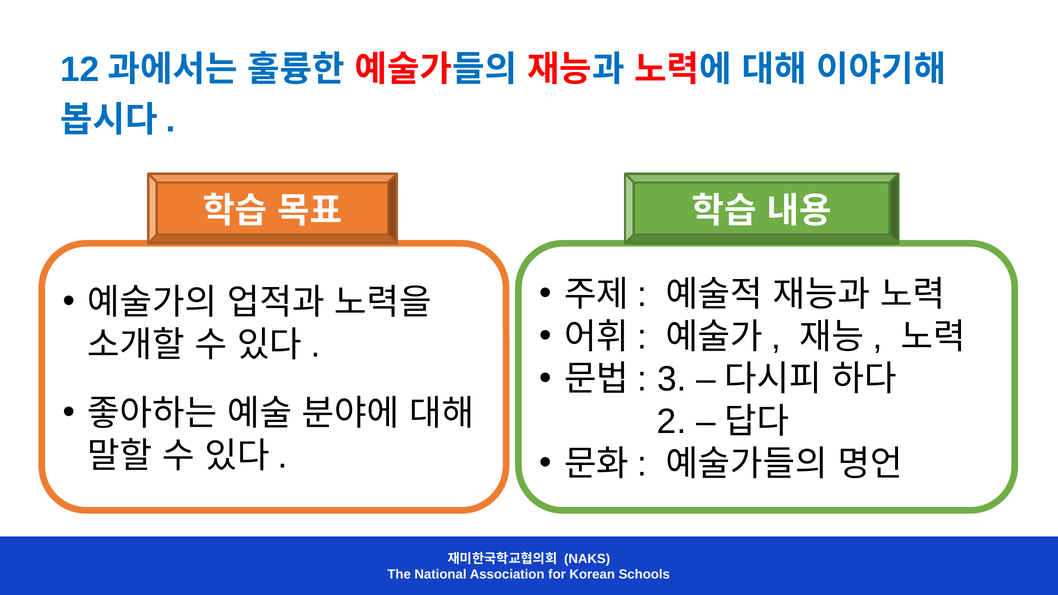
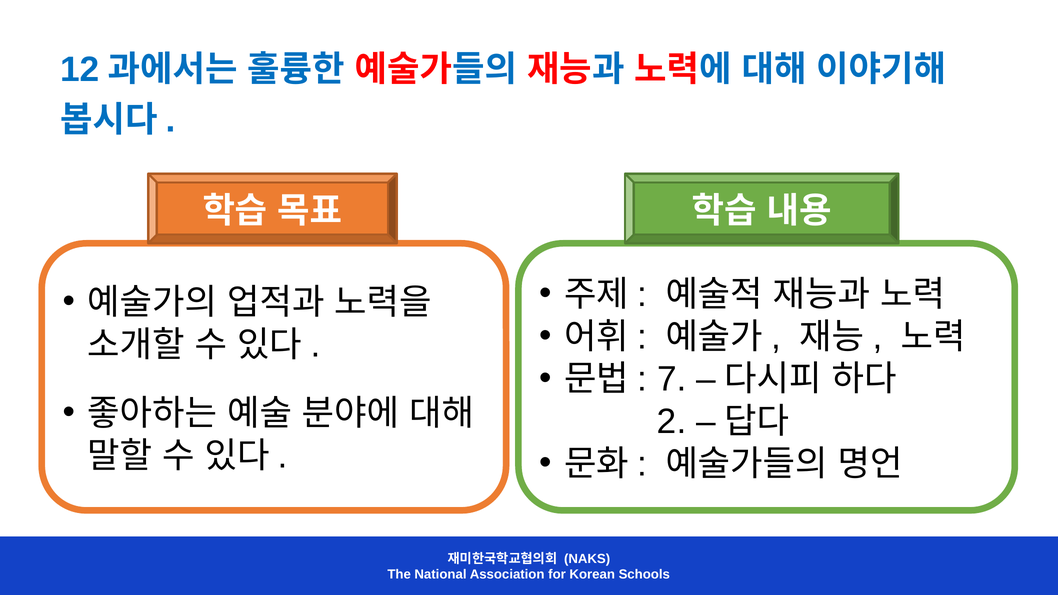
3: 3 -> 7 (672, 379)
